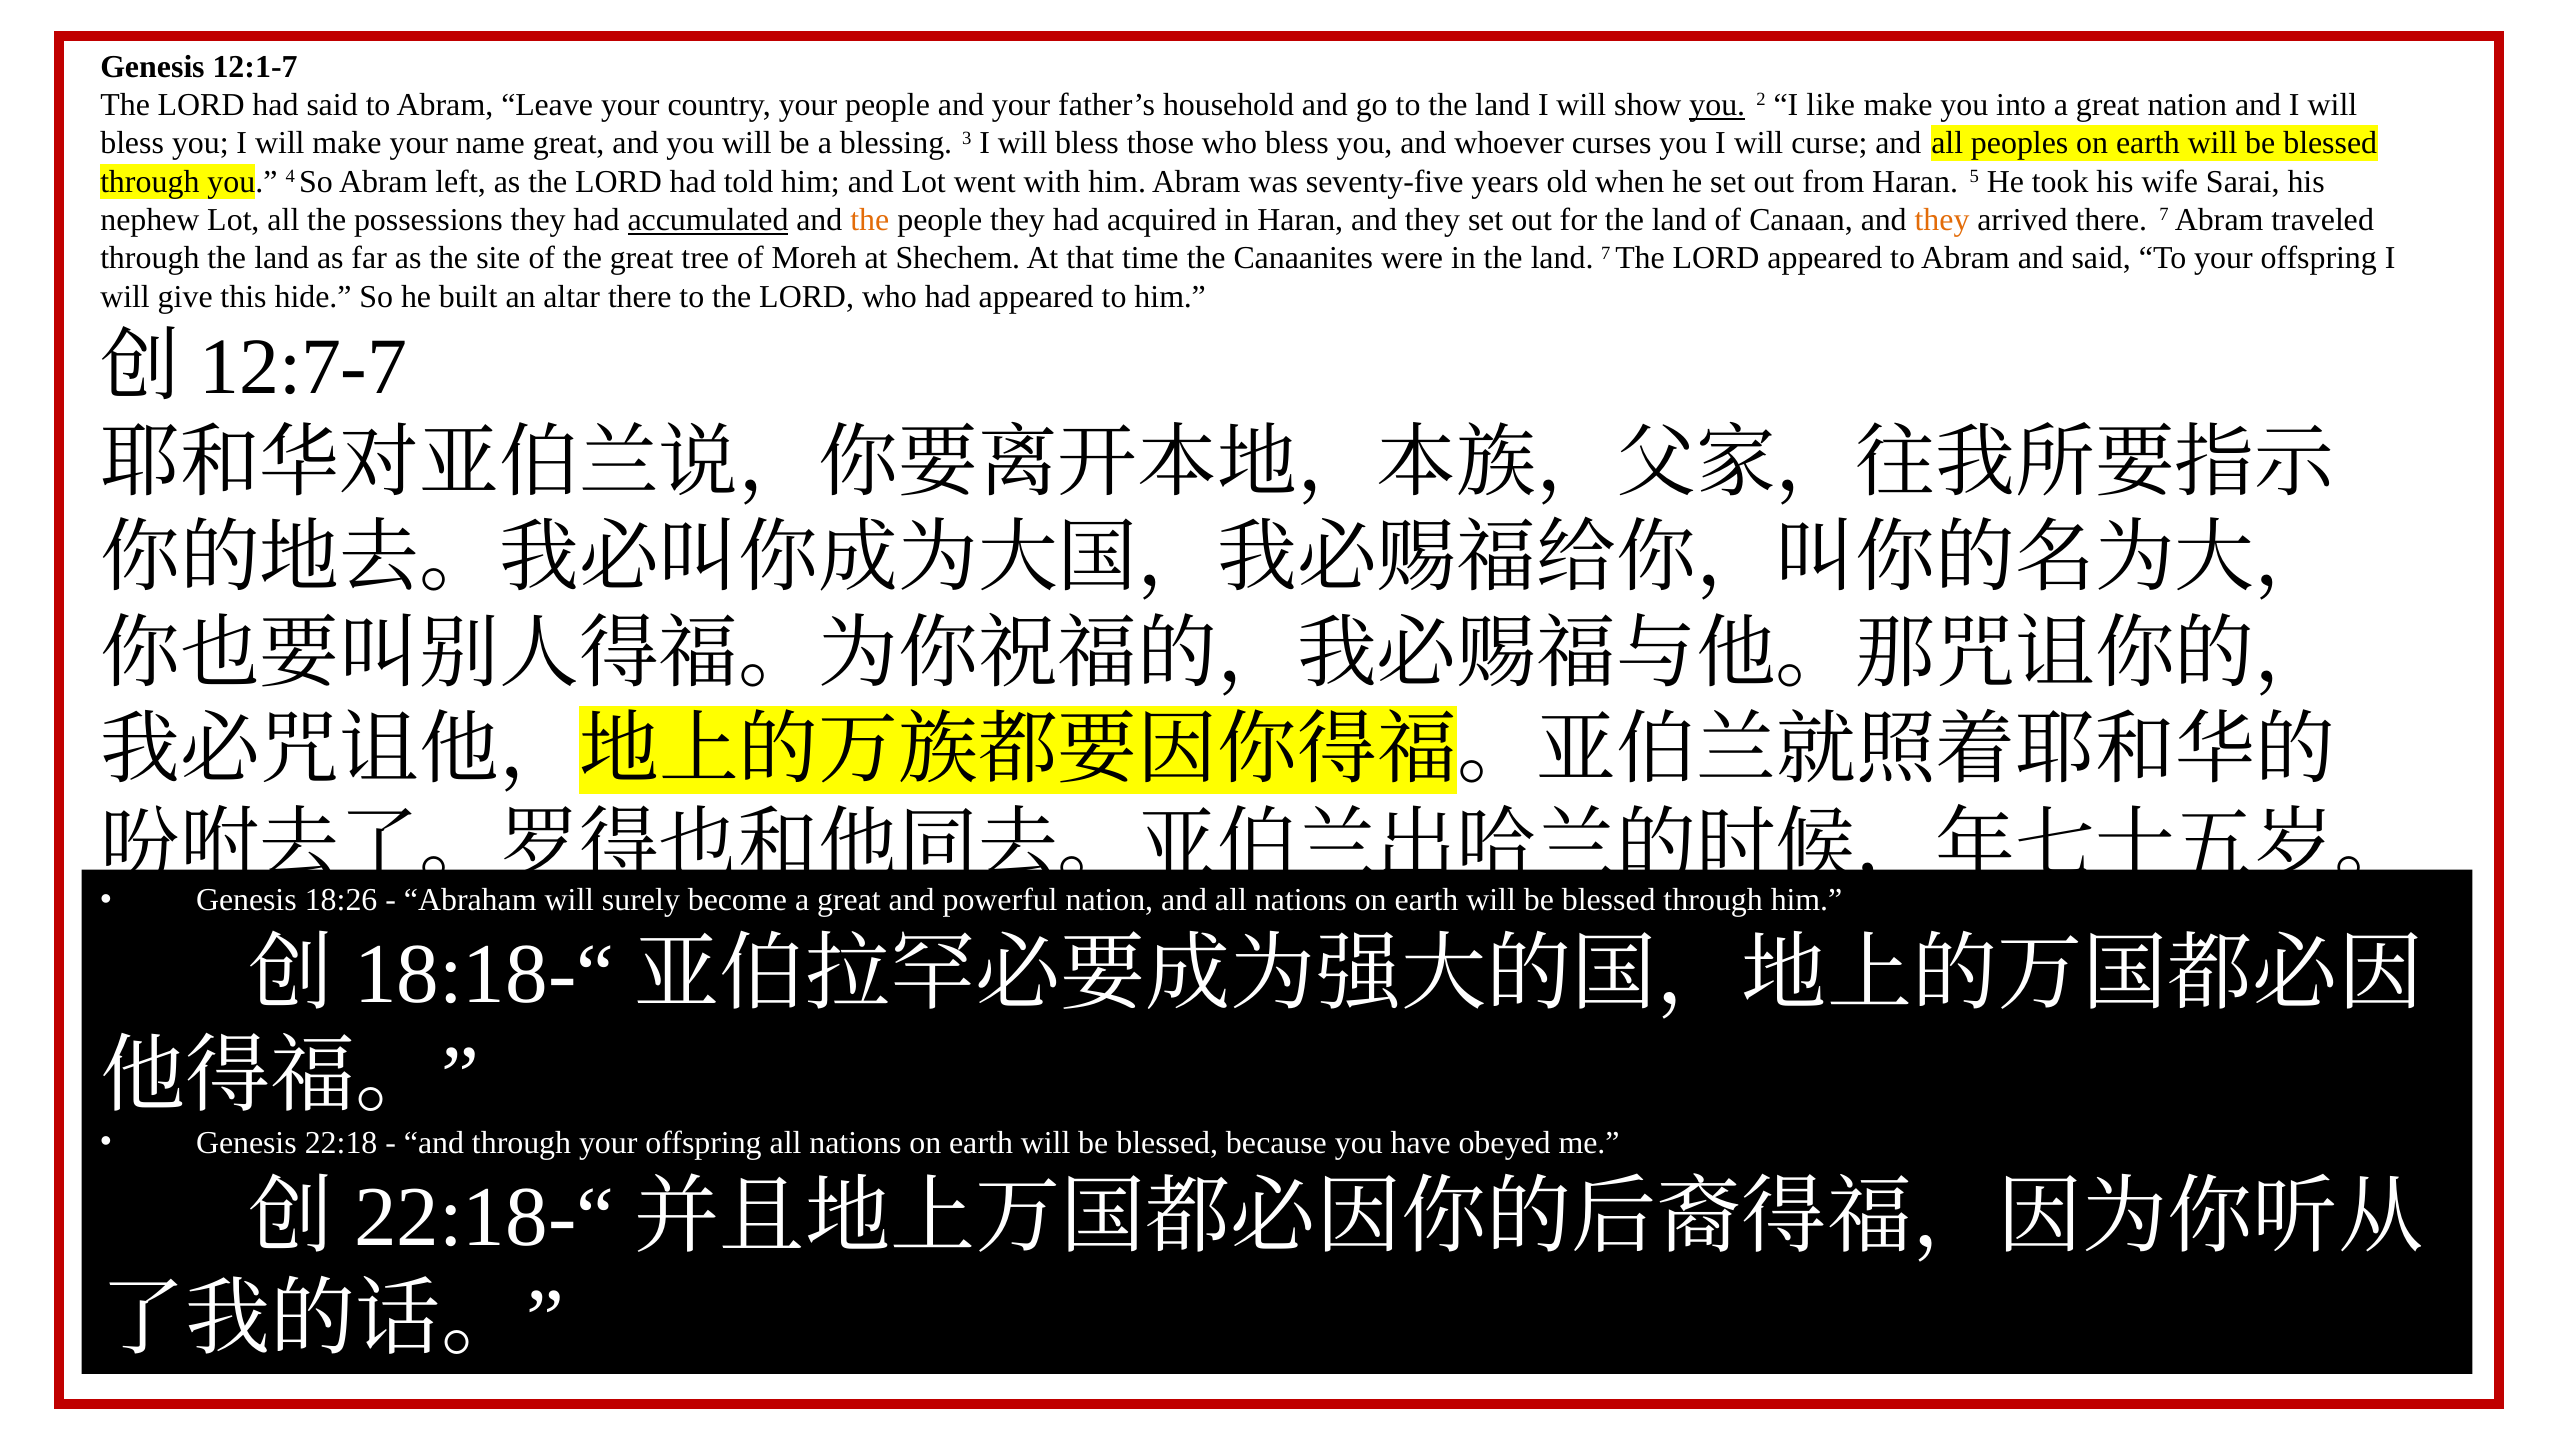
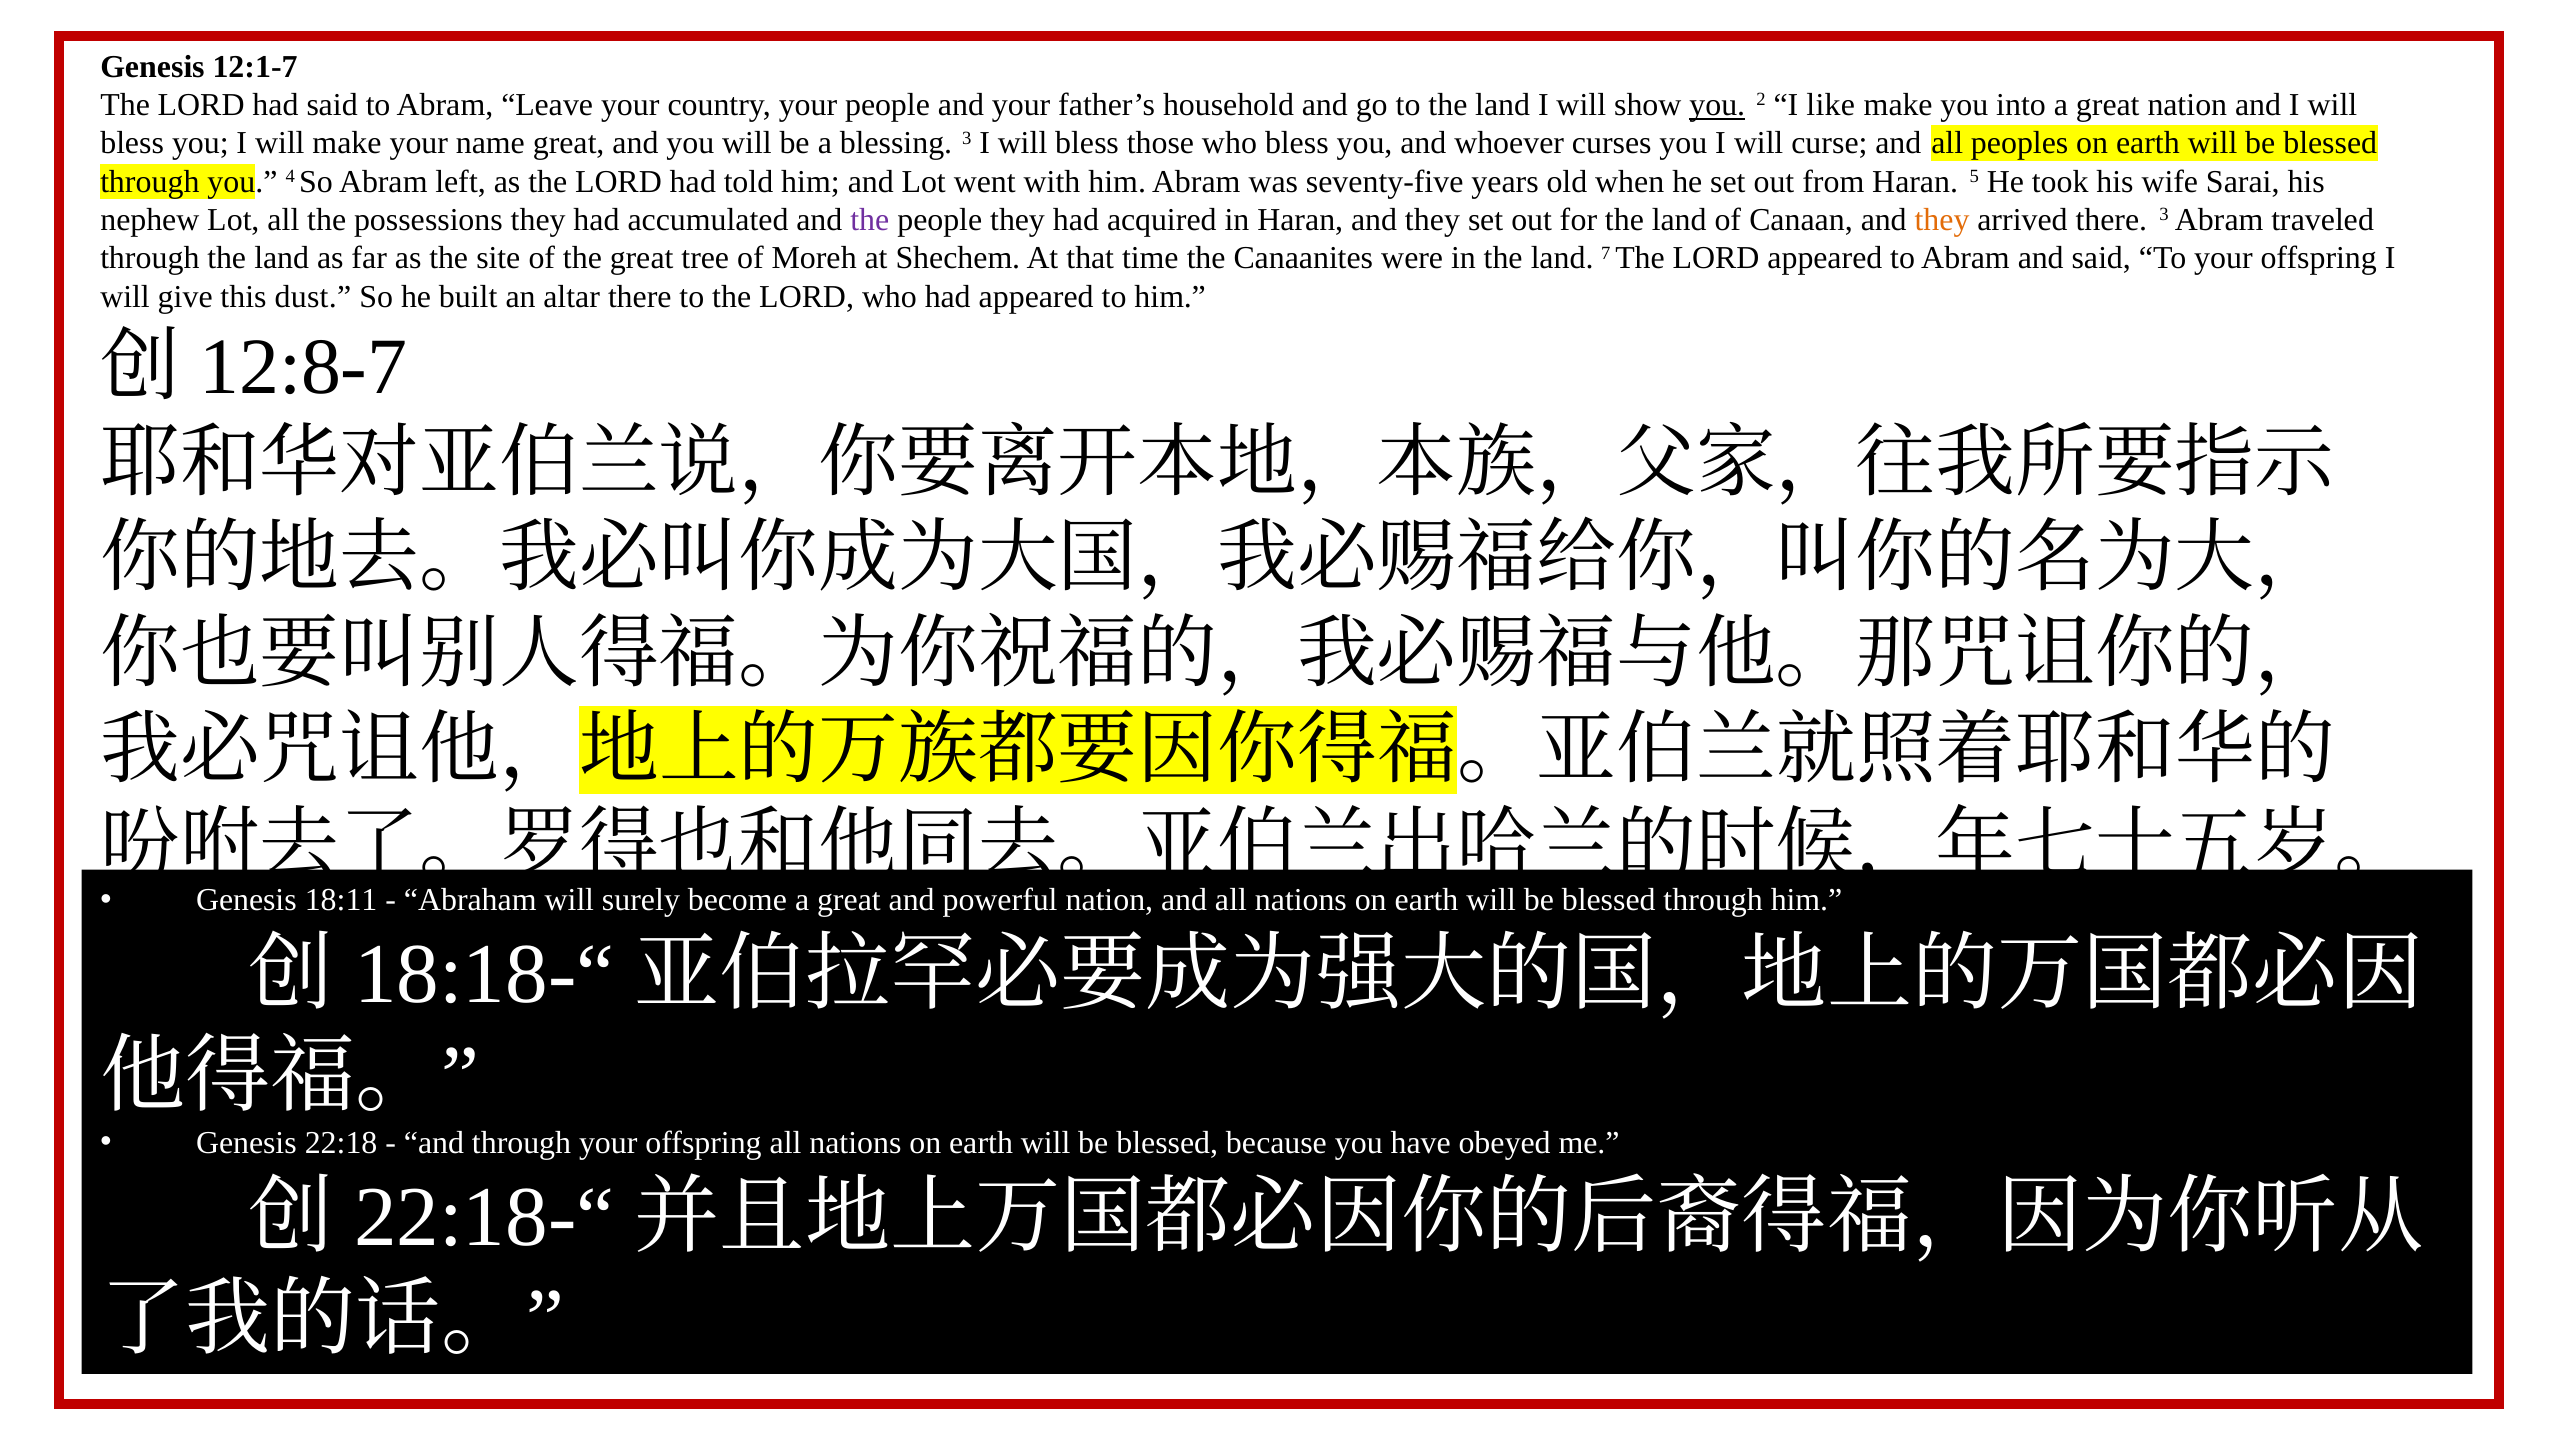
accumulated underline: present -> none (708, 220)
the colour: orange -> purple (870, 220)
there 7: 7 -> 3 (2164, 215)
hide: hide -> dust (313, 297)
12:7-7: 12:7-7 -> 12:8-7 (303, 367)
18:26: 18:26 -> 18:11 (341, 900)
